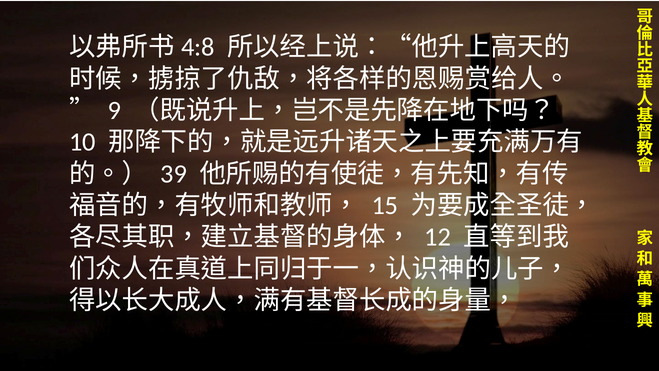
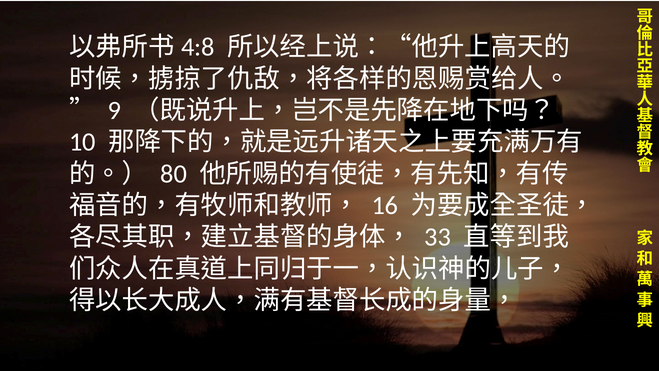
39: 39 -> 80 (174, 174)
15: 15 -> 16 (385, 205)
12: 12 -> 33 (438, 237)
